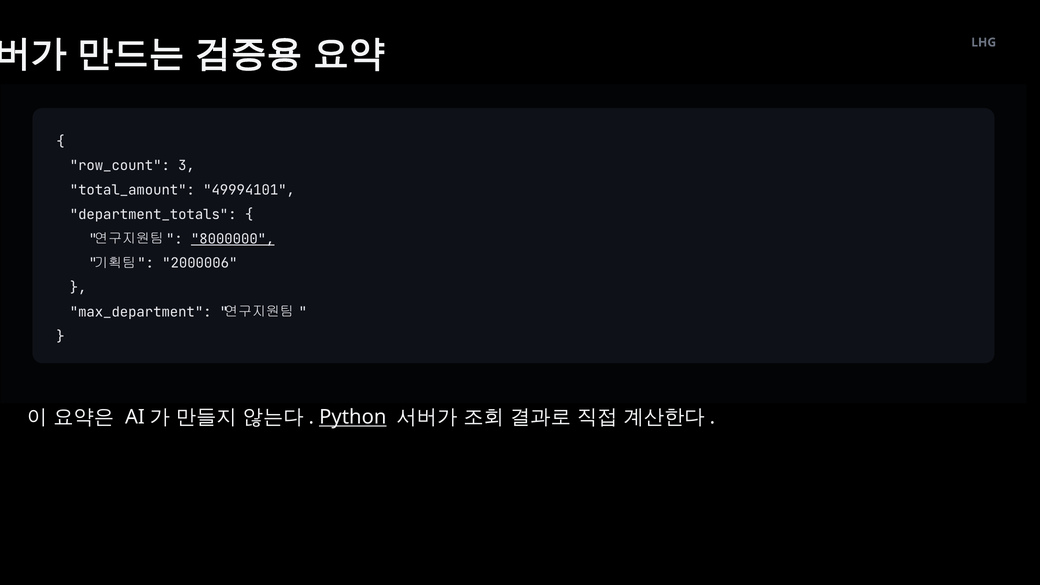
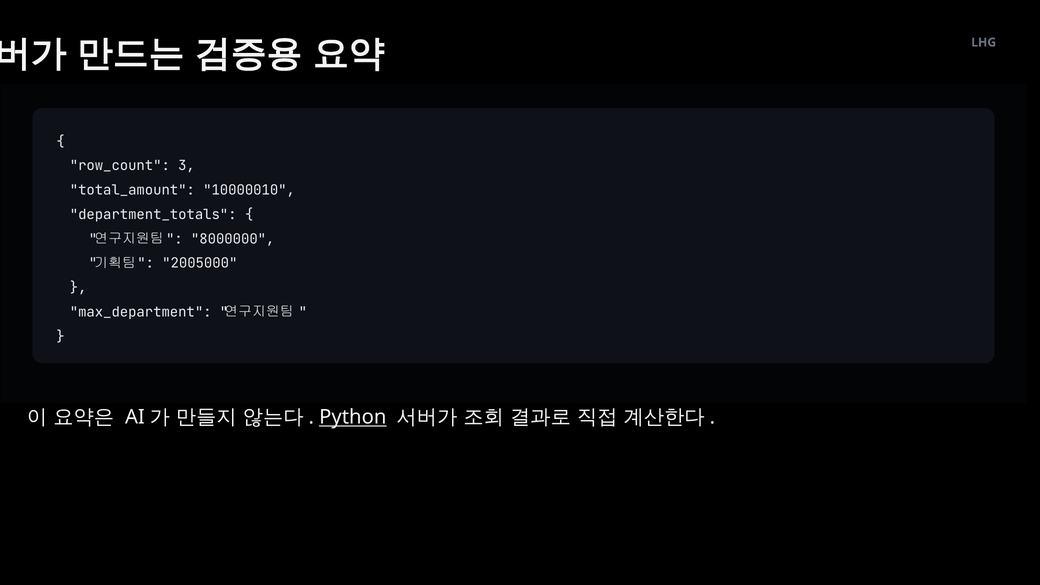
49994101: 49994101 -> 10000010 (249, 190)
8000000 underline: present -> none (233, 239)
2000006: 2000006 -> 2005000 (200, 263)
